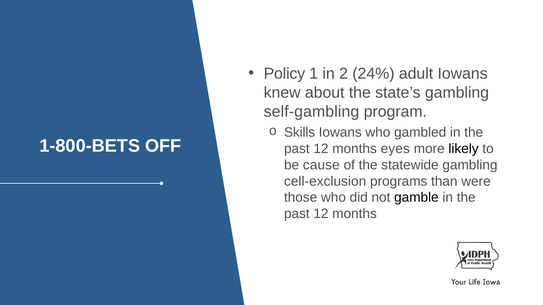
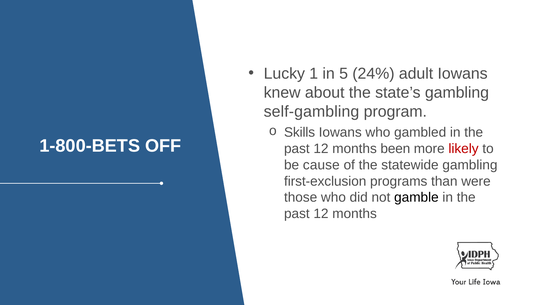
Policy: Policy -> Lucky (284, 74)
2: 2 -> 5 (344, 74)
eyes: eyes -> been (395, 149)
likely colour: black -> red (463, 149)
cell-exclusion: cell-exclusion -> first-exclusion (325, 181)
